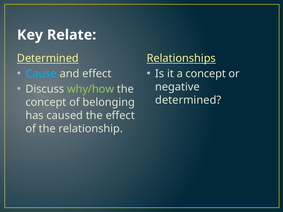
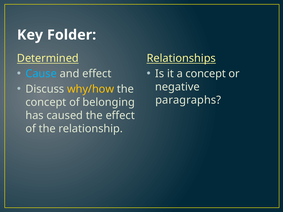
Relate: Relate -> Folder (72, 35)
why/how colour: light green -> yellow (91, 89)
determined: determined -> paragraphs (188, 100)
